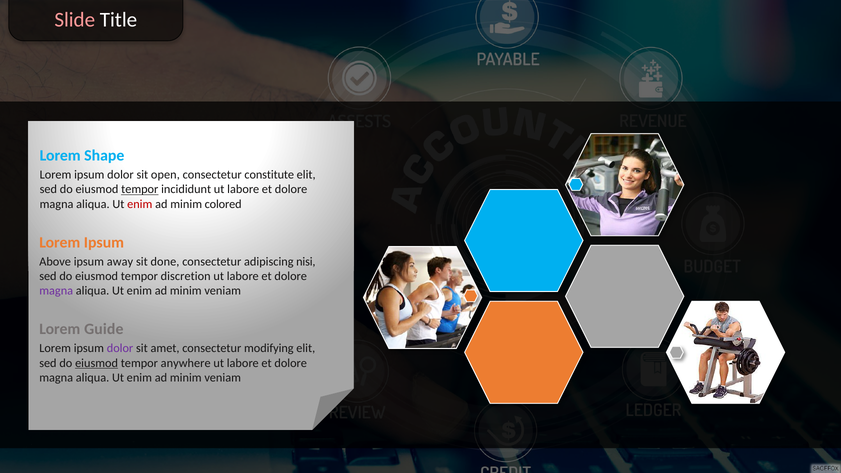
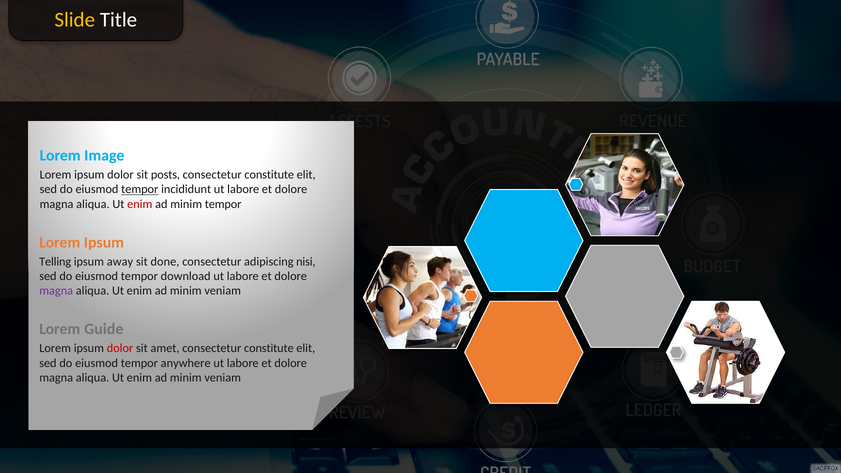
Slide colour: pink -> yellow (75, 20)
Shape: Shape -> Image (104, 156)
open: open -> posts (166, 175)
minim colored: colored -> tempor (223, 204)
Above: Above -> Telling (55, 262)
discretion: discretion -> download (186, 276)
dolor colour: purple -> red (120, 348)
amet consectetur modifying: modifying -> constitute (269, 348)
eiusmod underline: present -> none (97, 363)
